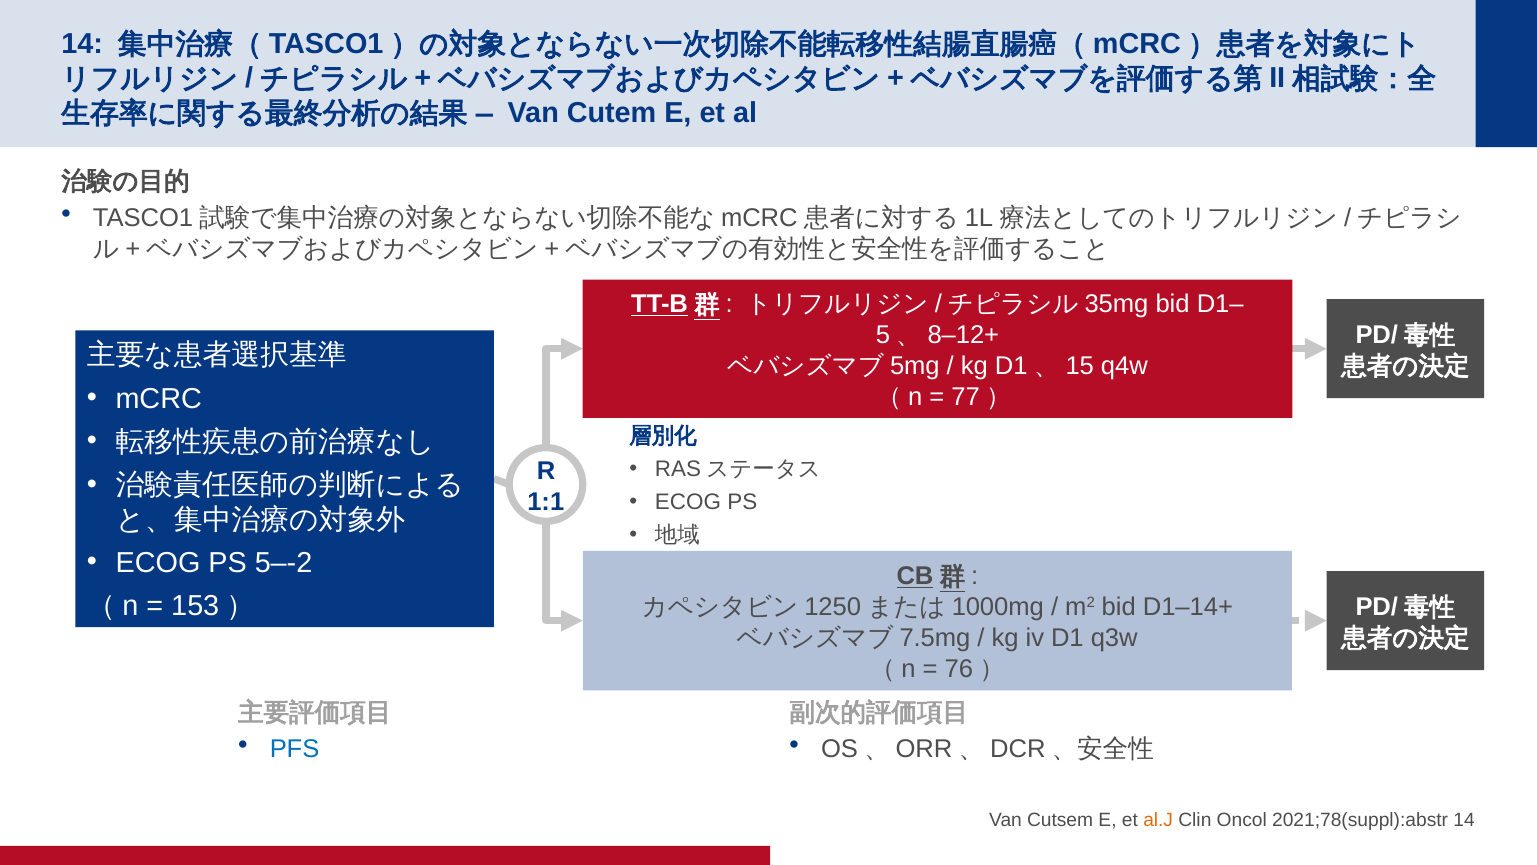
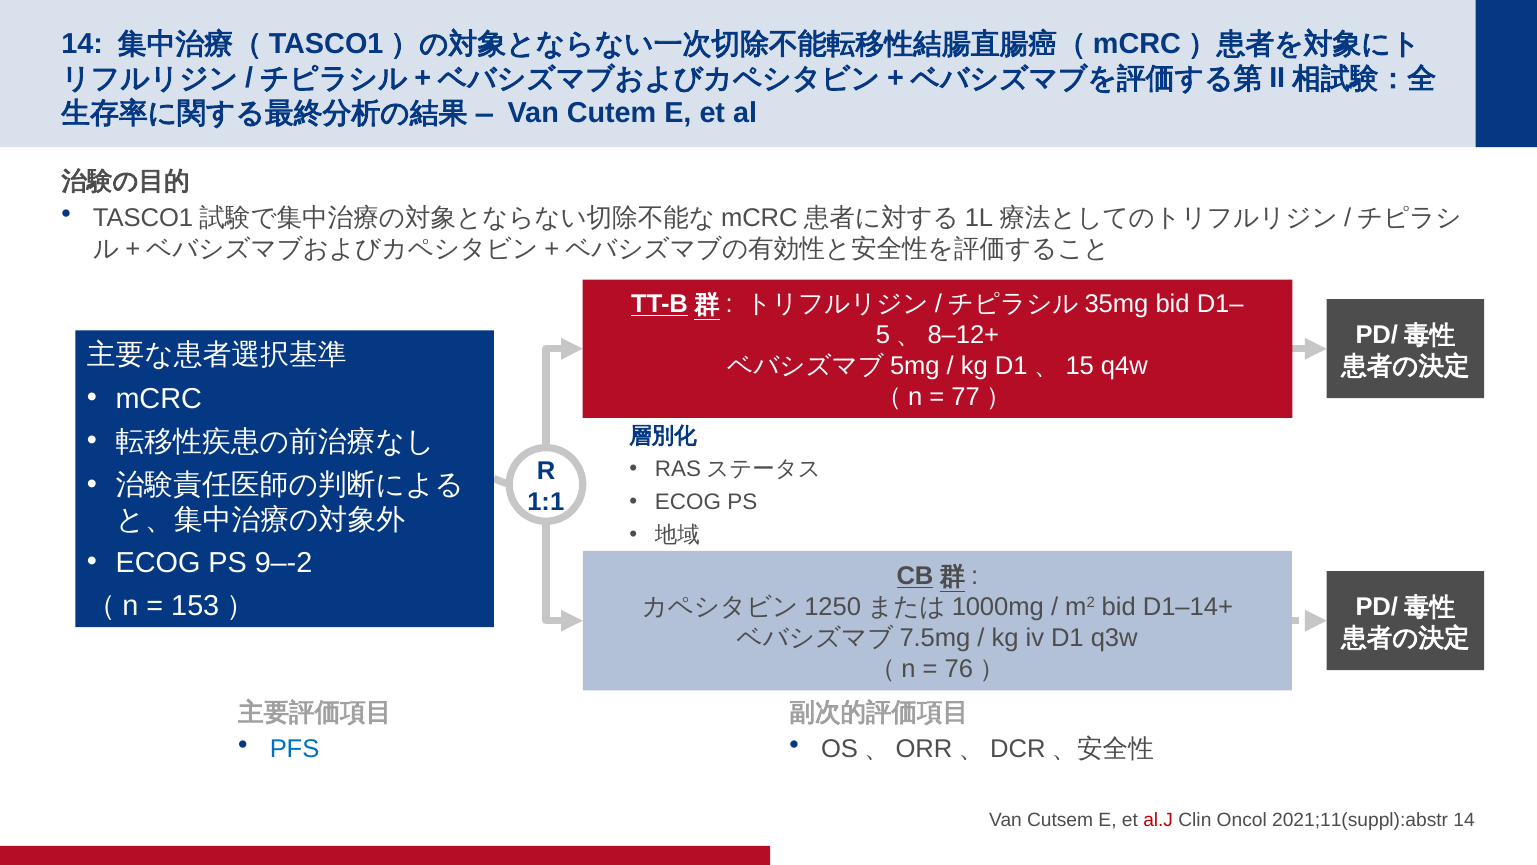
5–-2: 5–-2 -> 9–-2 (284, 563)
al.J colour: orange -> red (1158, 820)
2021;78(suppl):abstr: 2021;78(suppl):abstr -> 2021;11(suppl):abstr (1360, 820)
